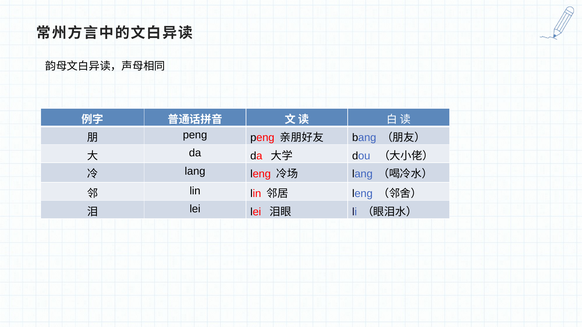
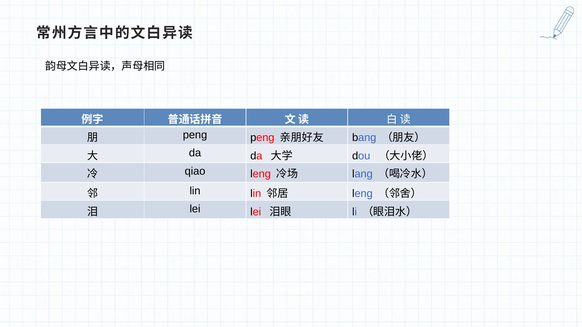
lang: lang -> qiao (195, 171)
